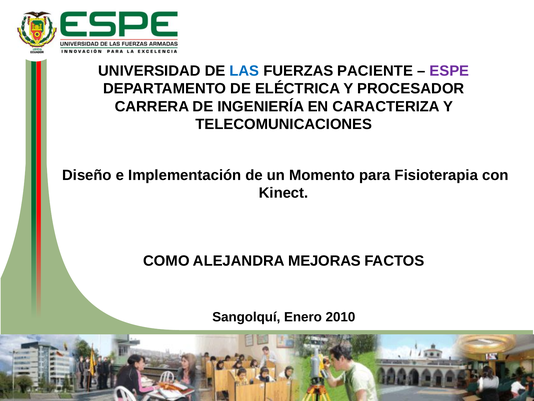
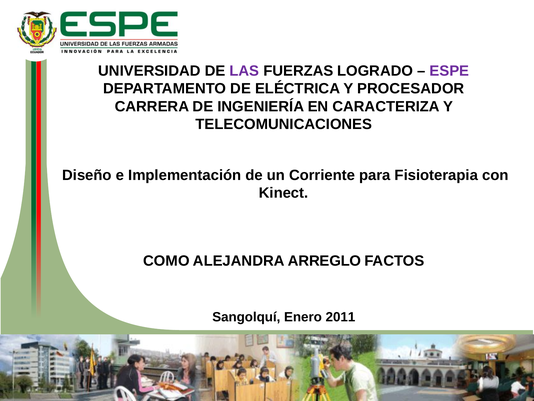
LAS colour: blue -> purple (244, 71)
PACIENTE: PACIENTE -> LOGRADO (375, 71)
Momento: Momento -> Corriente (322, 175)
MEJORAS: MEJORAS -> ARREGLO (325, 261)
2010: 2010 -> 2011 (340, 317)
